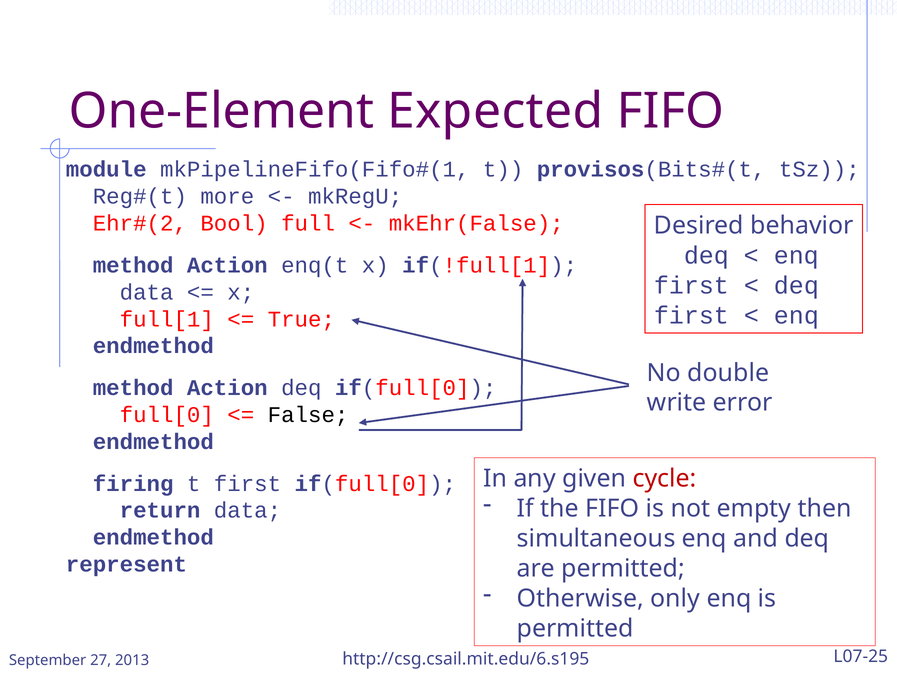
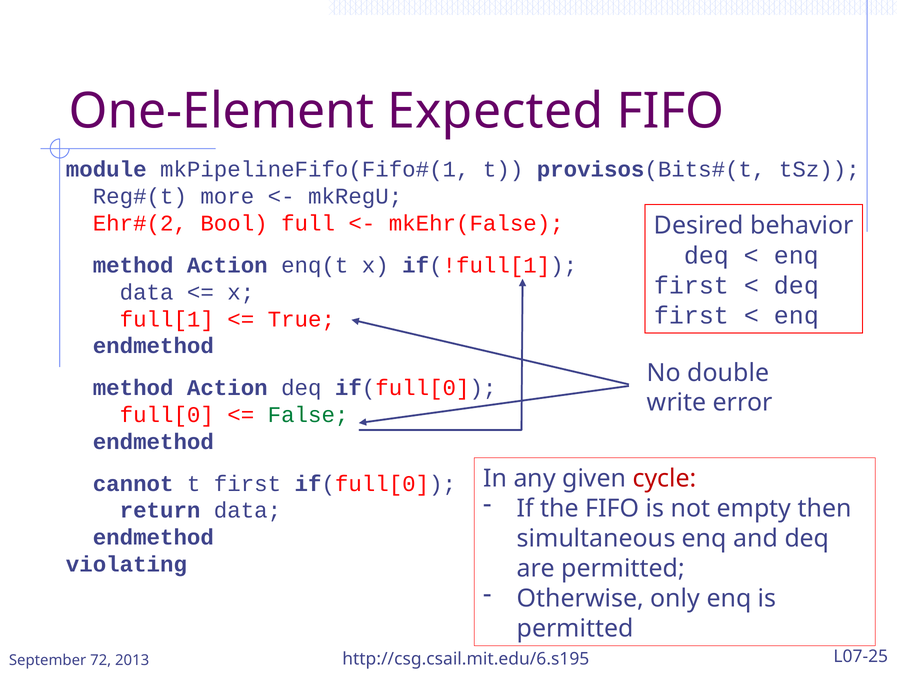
False colour: black -> green (308, 415)
firing: firing -> cannot (133, 483)
represent: represent -> violating (126, 564)
27: 27 -> 72 (101, 660)
